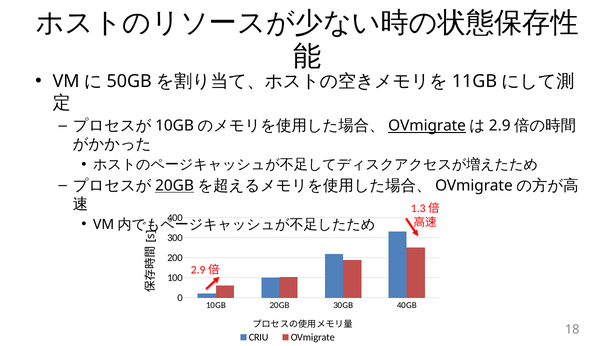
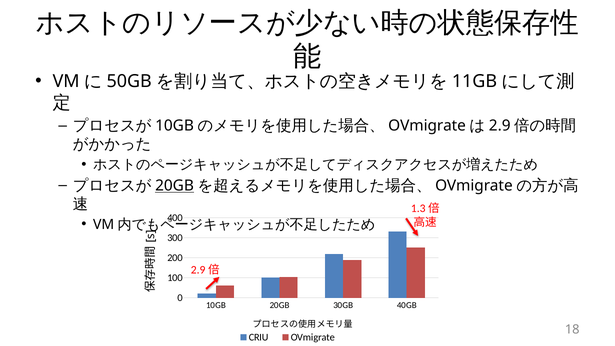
OVmigrate underline: present -> none (427, 126)
